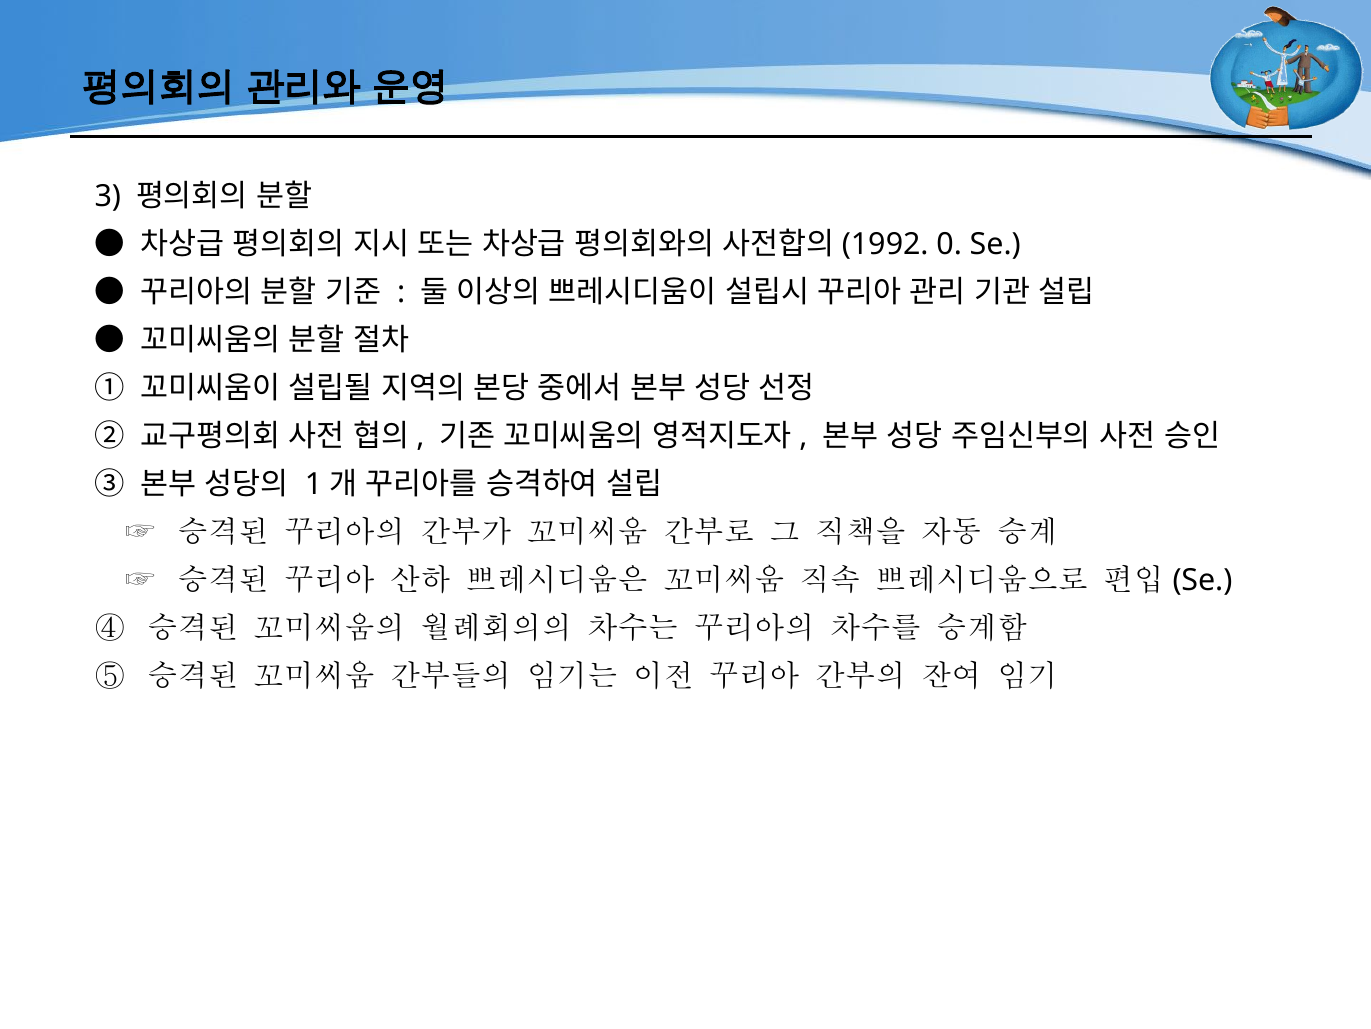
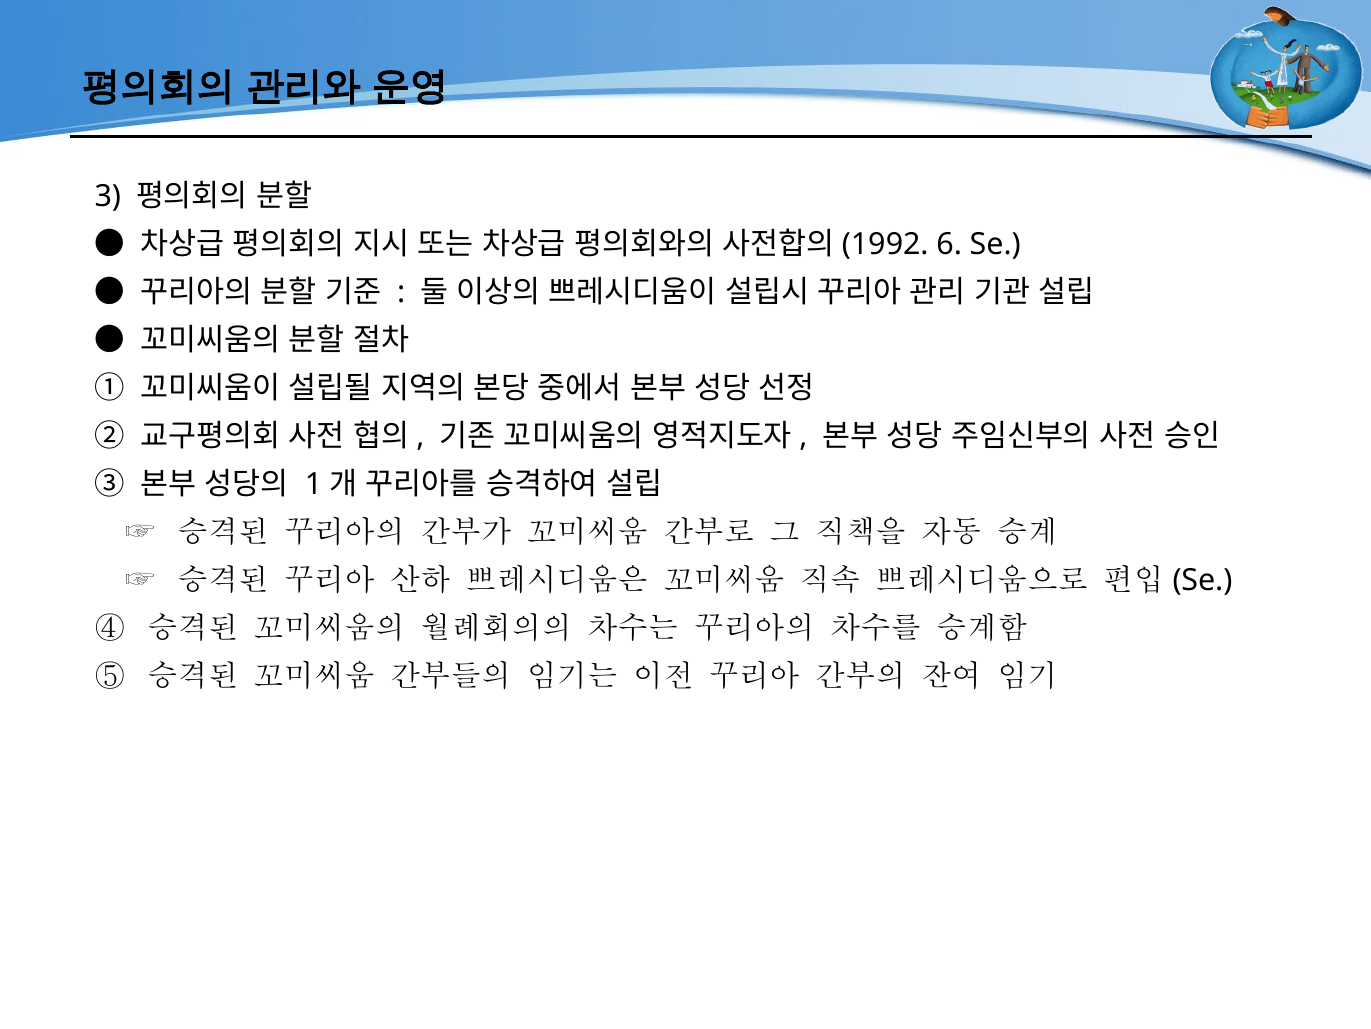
0: 0 -> 6 (949, 244)
